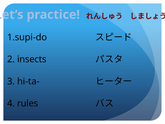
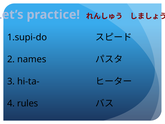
insects: insects -> names (32, 59)
